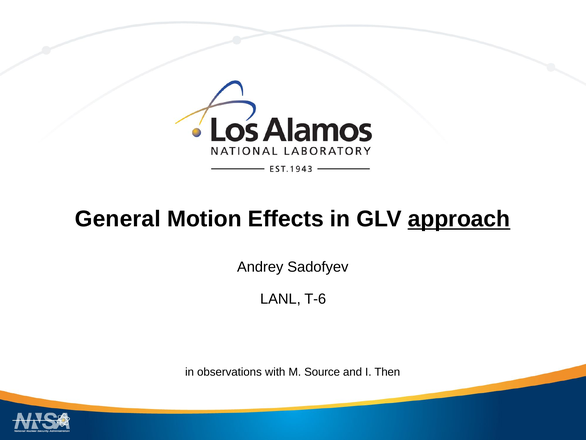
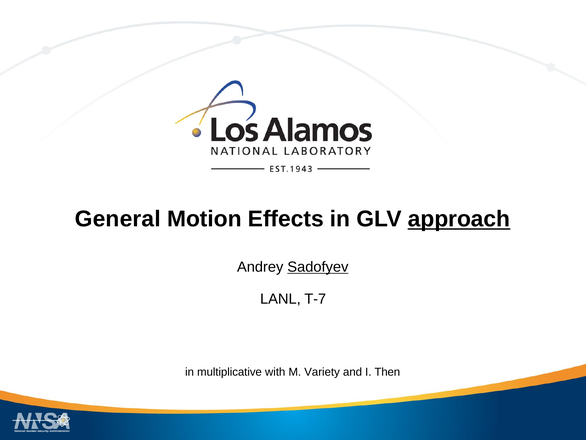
Sadofyev underline: none -> present (318, 267)
T-6: T-6 -> T-7 (315, 299)
observations: observations -> multiplicative (229, 372)
Source: Source -> Variety (322, 372)
